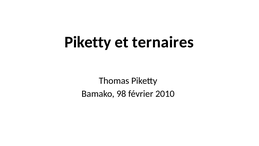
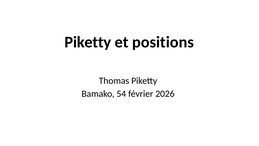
ternaires: ternaires -> positions (163, 42)
98: 98 -> 54 (121, 94)
2010: 2010 -> 2026 (165, 94)
